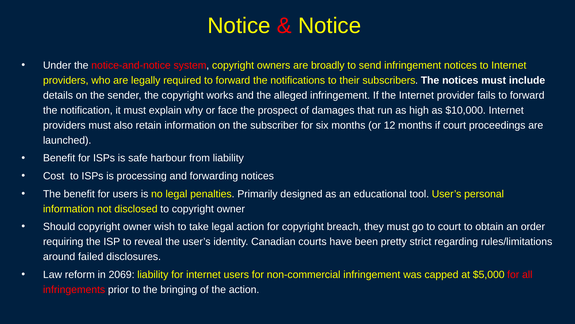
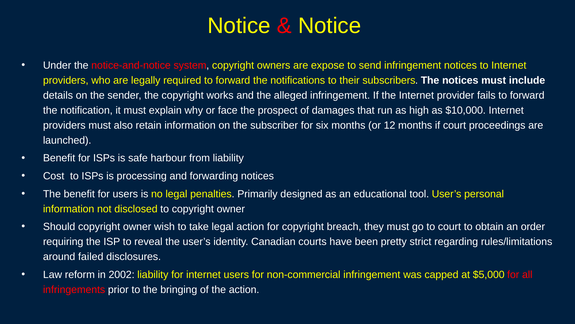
broadly: broadly -> expose (328, 65)
2069: 2069 -> 2002 (122, 274)
